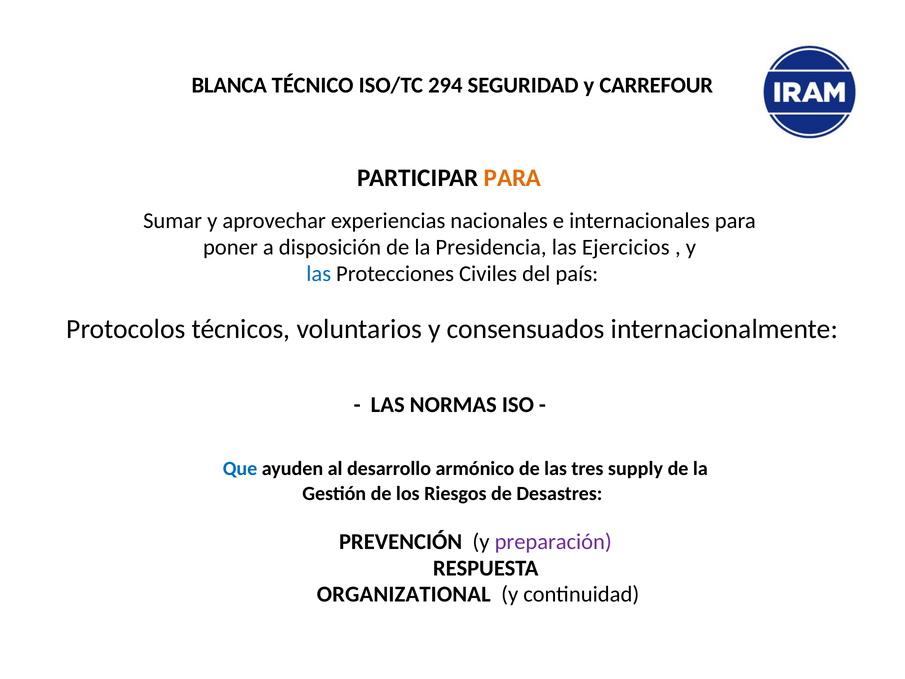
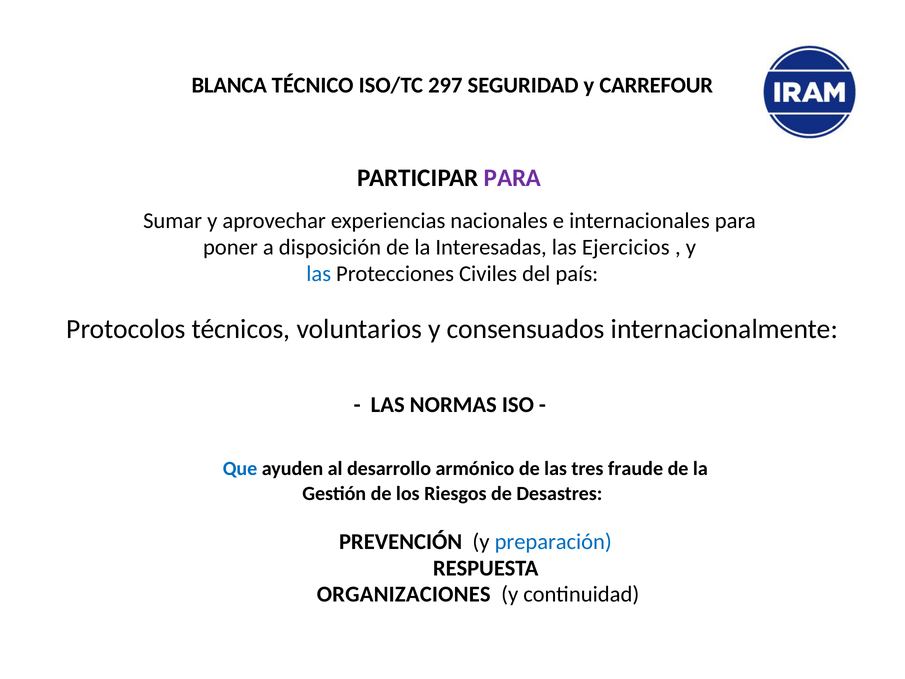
294: 294 -> 297 (445, 85)
PARA colour: orange -> purple (513, 178)
Presidencia: Presidencia -> Interesadas (491, 247)
supply: supply -> fraude (636, 469)
preparación colour: purple -> blue (553, 542)
ORGANIZATIONAL: ORGANIZATIONAL -> ORGANIZACIONES (404, 594)
